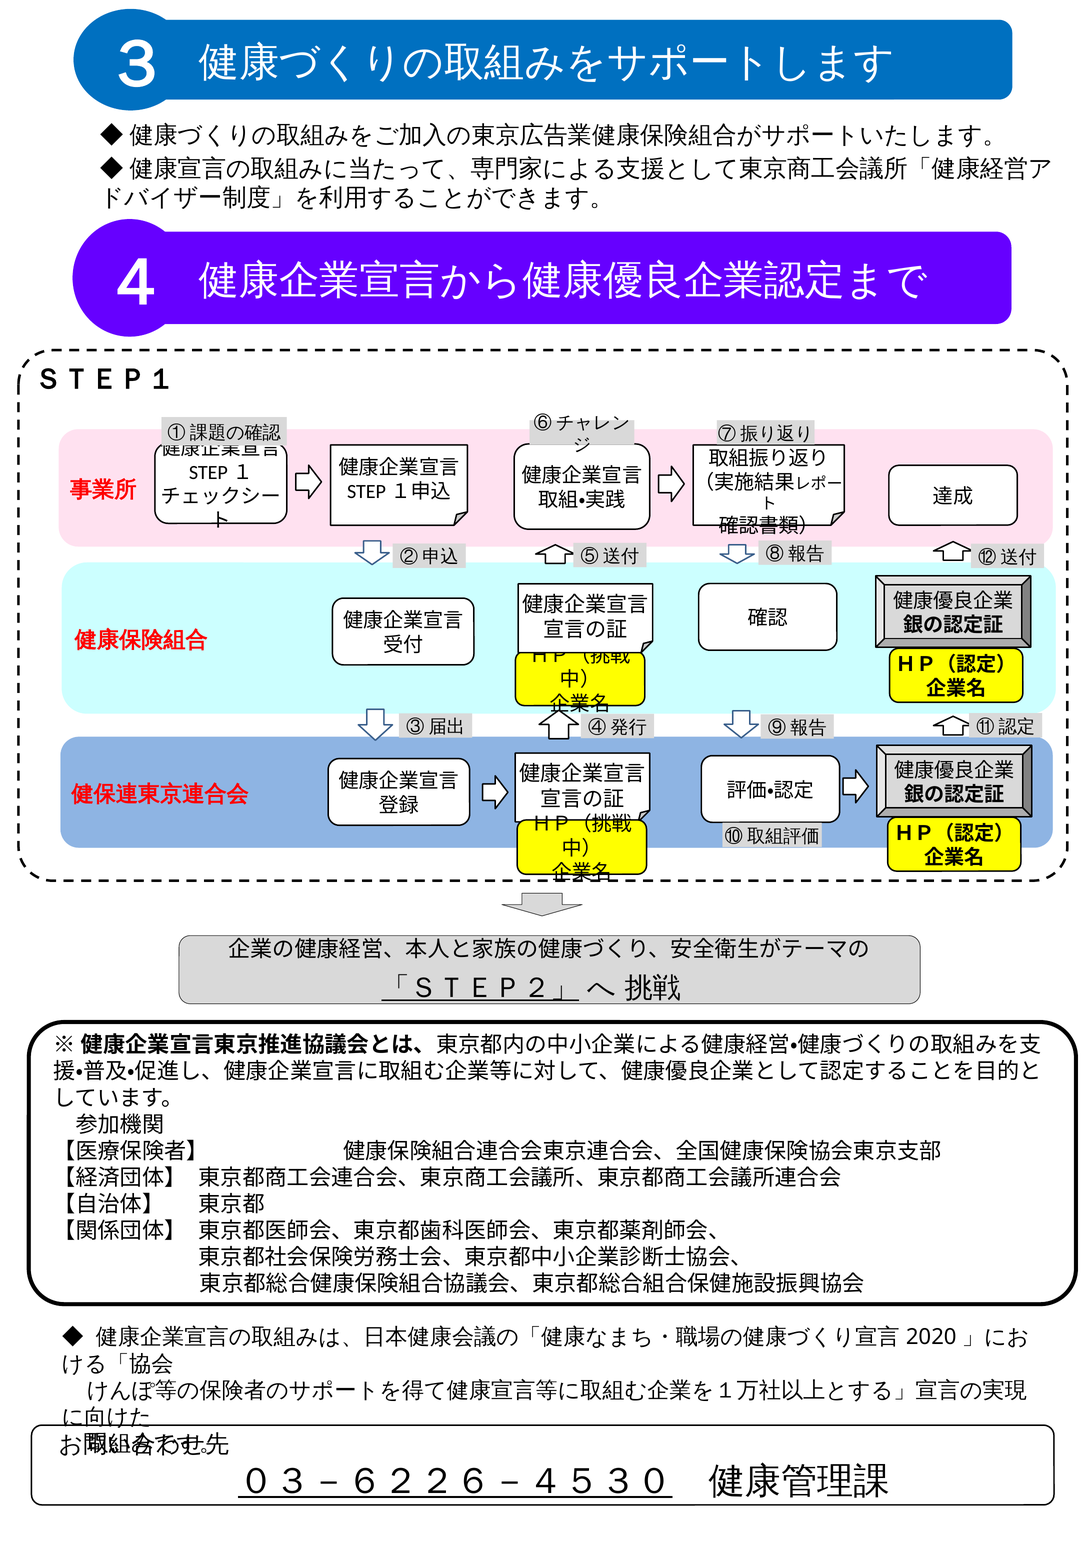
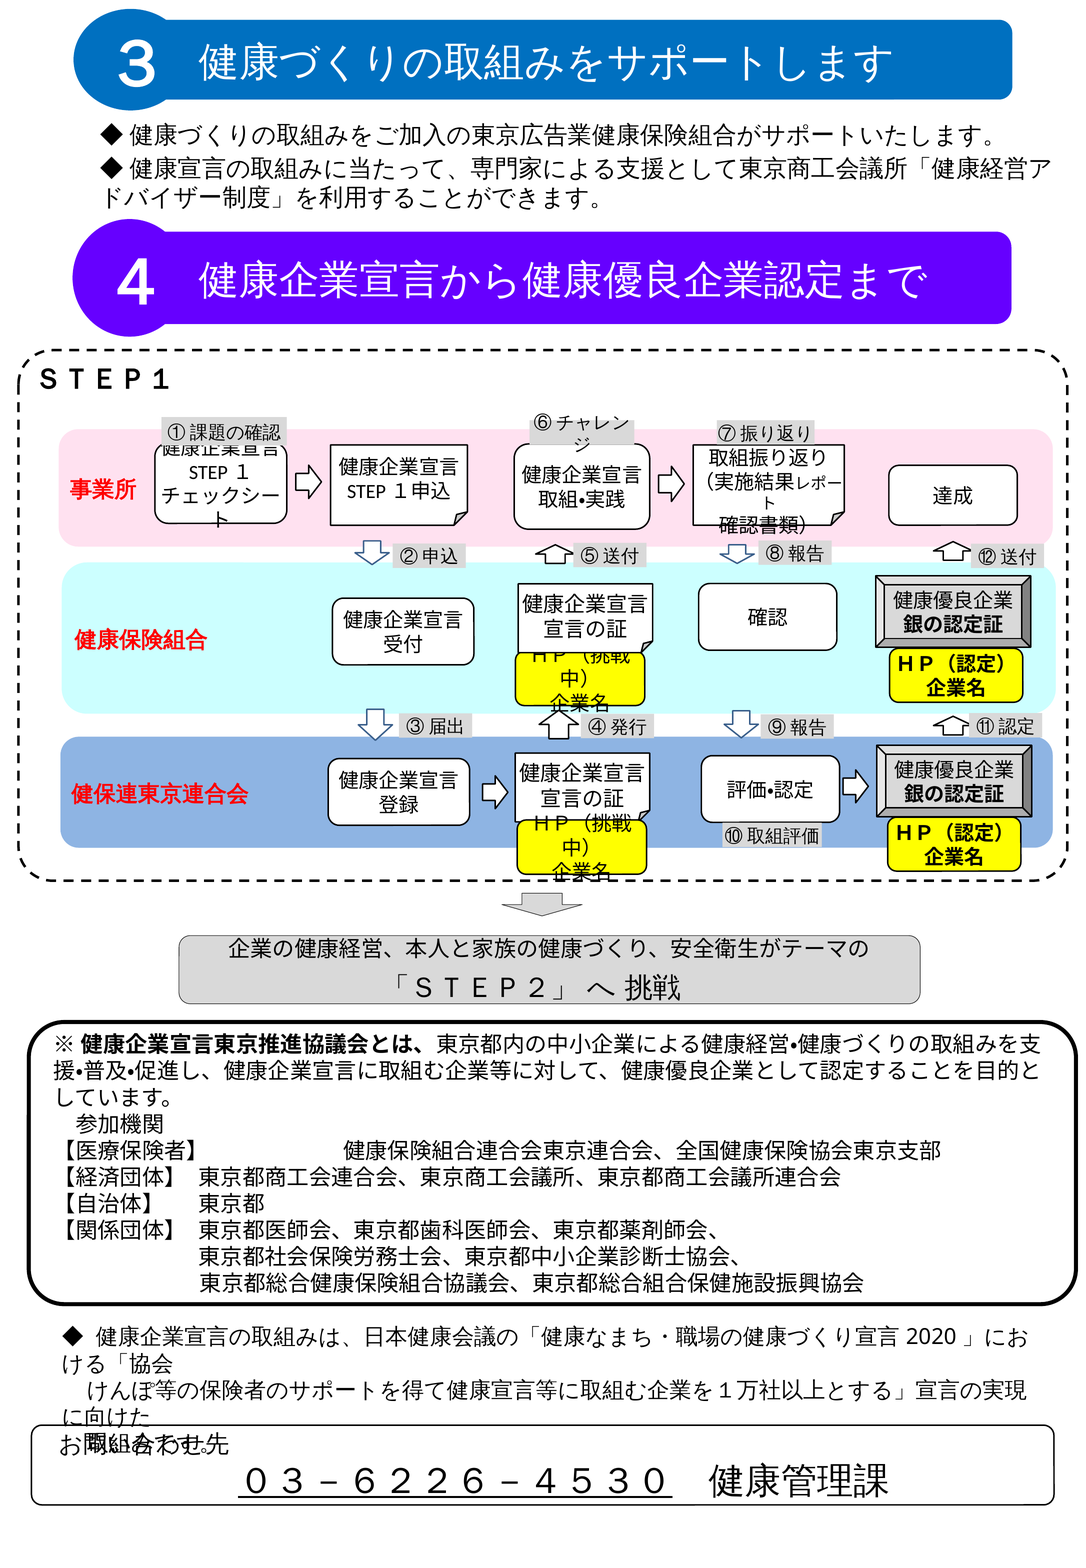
「ＳＴＥＰ２」 underline: present -> none (480, 989)
